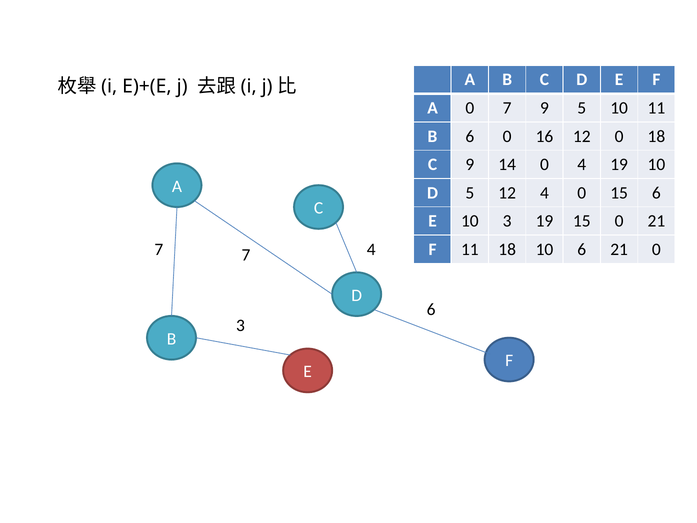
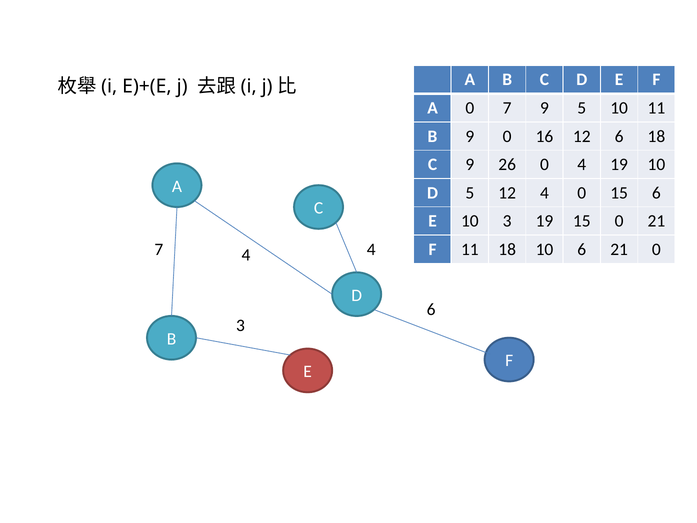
B 6: 6 -> 9 (470, 136)
12 0: 0 -> 6 (619, 136)
14: 14 -> 26 (507, 164)
7 7: 7 -> 4 (246, 255)
